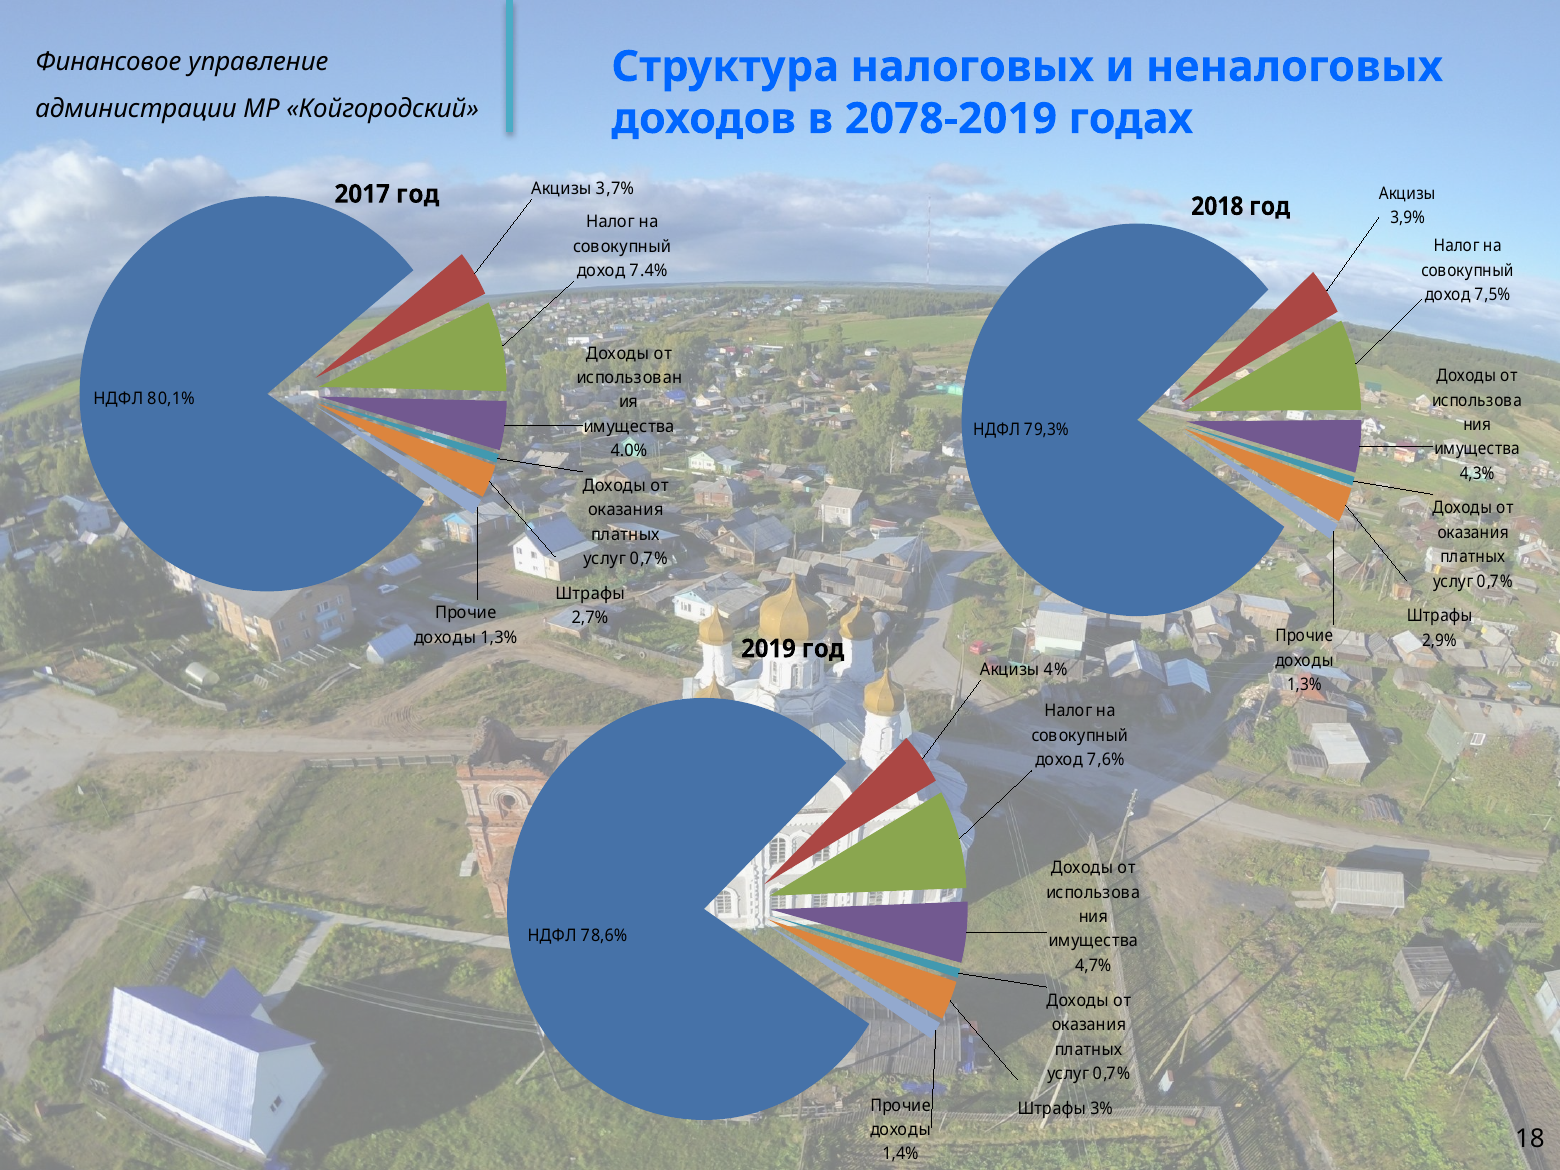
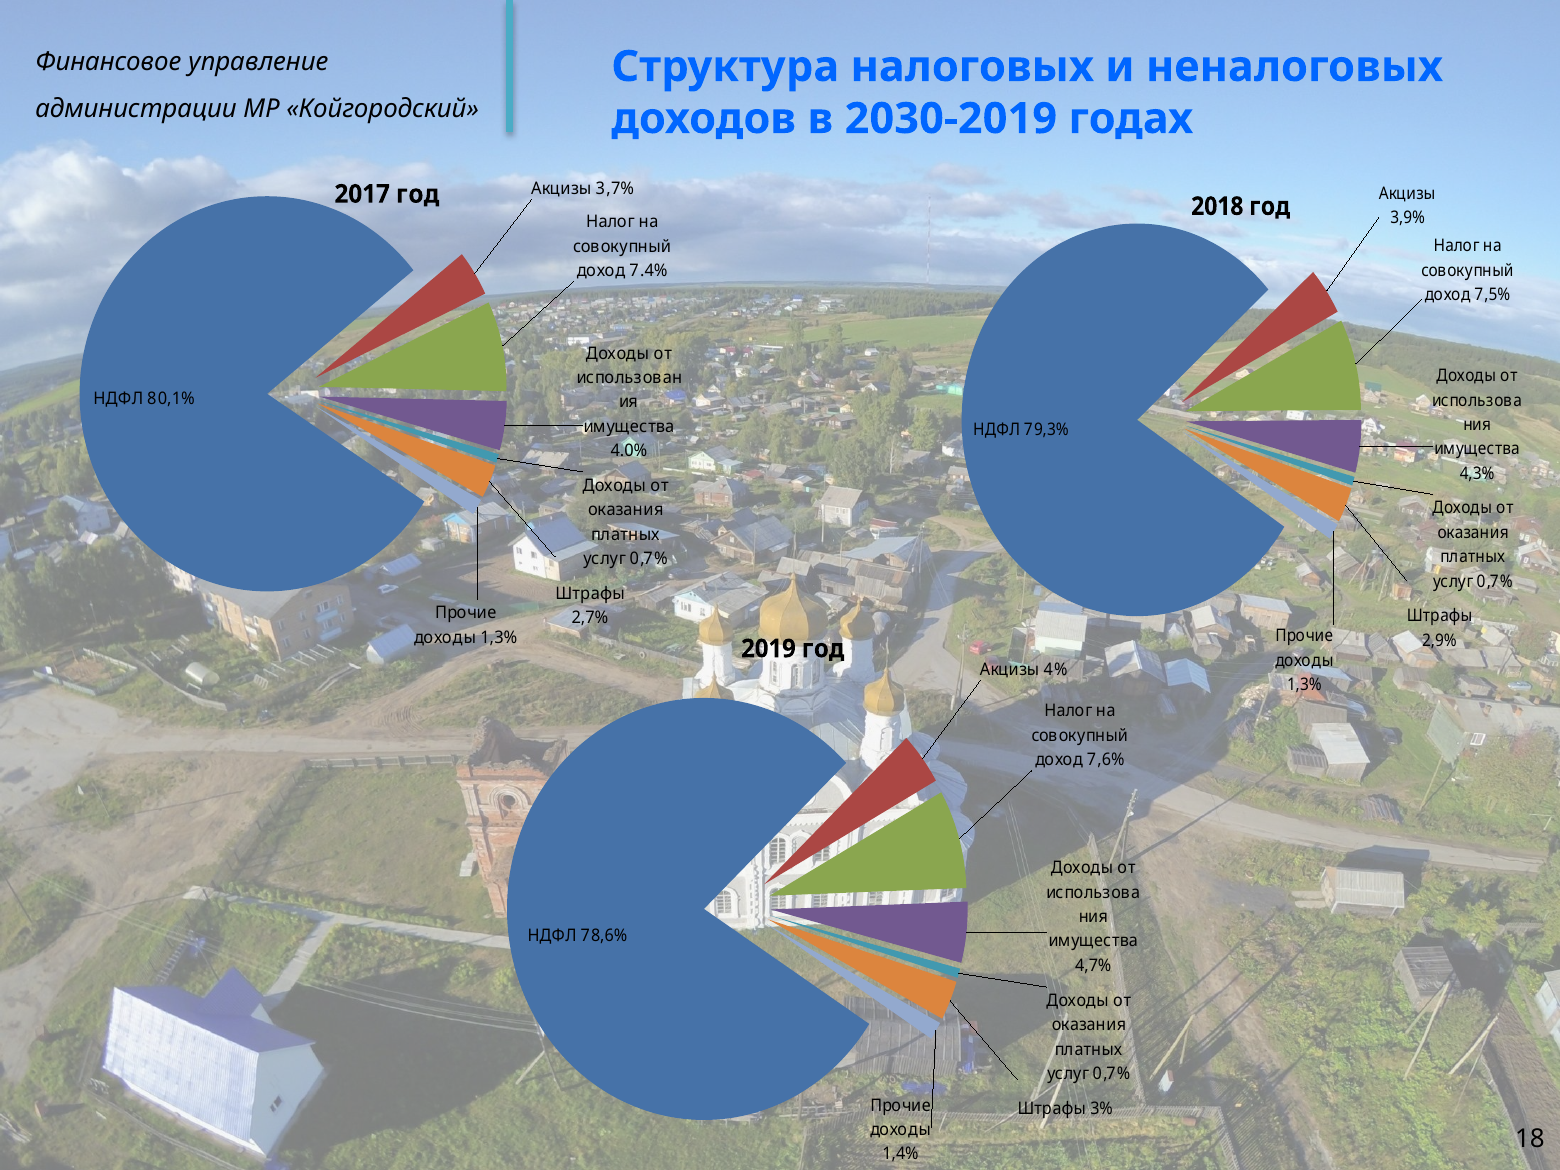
2078-2019: 2078-2019 -> 2030-2019 (951, 119)
